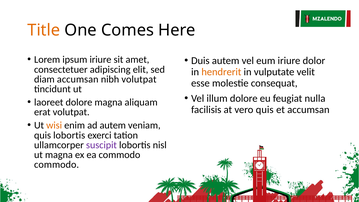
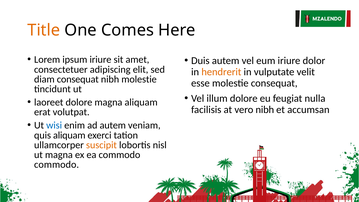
diam accumsan: accumsan -> consequat (78, 79)
nibh volutpat: volutpat -> molestie (139, 79)
vero quis: quis -> nibh (265, 110)
wisi colour: orange -> blue (54, 125)
quis lobortis: lobortis -> aliquam (69, 135)
suscipit colour: purple -> orange (101, 145)
